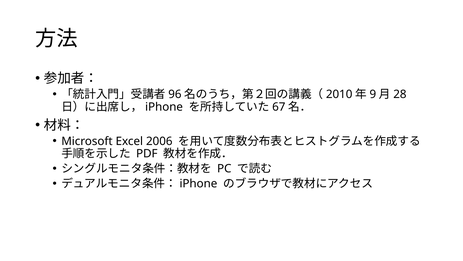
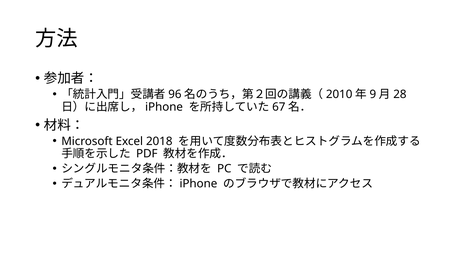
2006: 2006 -> 2018 (159, 141)
